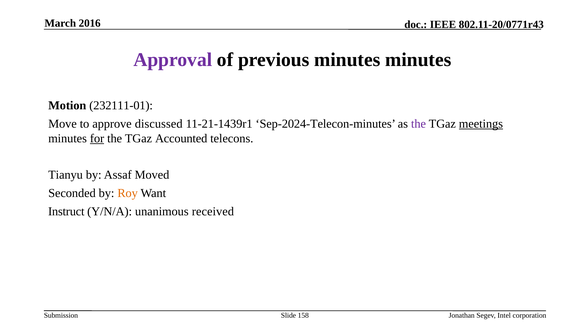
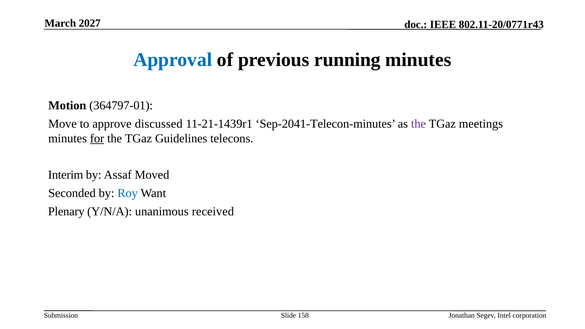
2016: 2016 -> 2027 (90, 23)
Approval colour: purple -> blue (173, 60)
previous minutes: minutes -> running (347, 60)
232111-01: 232111-01 -> 364797-01 (121, 105)
Sep-2024-Telecon-minutes: Sep-2024-Telecon-minutes -> Sep-2041-Telecon-minutes (326, 124)
meetings underline: present -> none (481, 124)
Accounted: Accounted -> Guidelines (181, 138)
Tianyu: Tianyu -> Interim (66, 175)
Roy colour: orange -> blue (128, 193)
Instruct: Instruct -> Plenary (66, 212)
